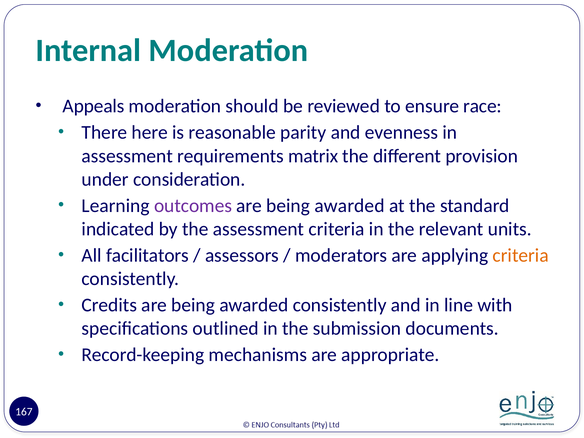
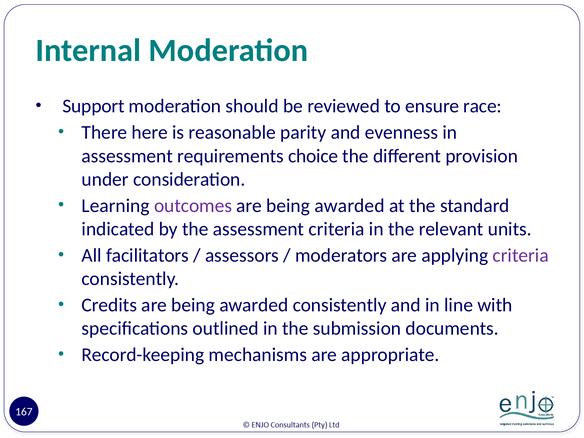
Appeals: Appeals -> Support (94, 106)
matrix: matrix -> choice (313, 156)
criteria colour: orange -> purple (521, 255)
